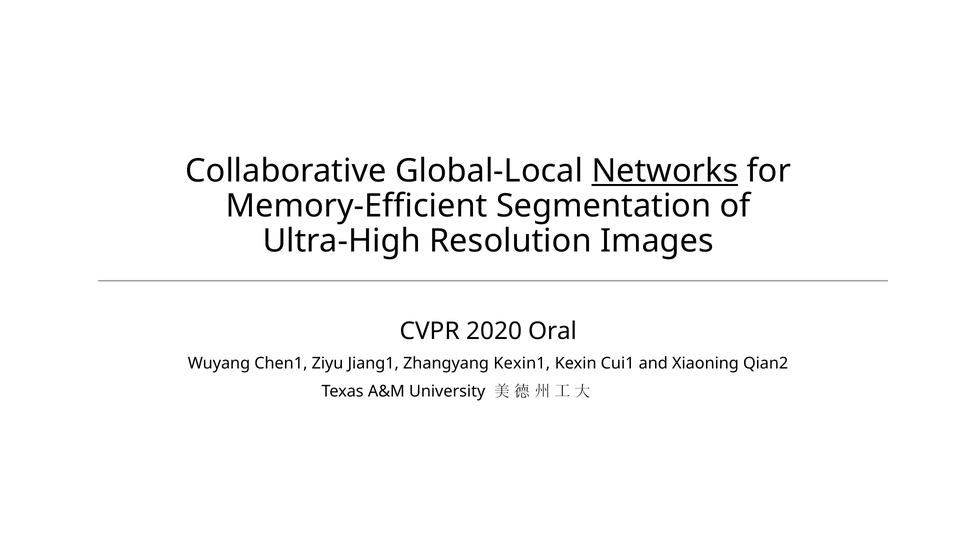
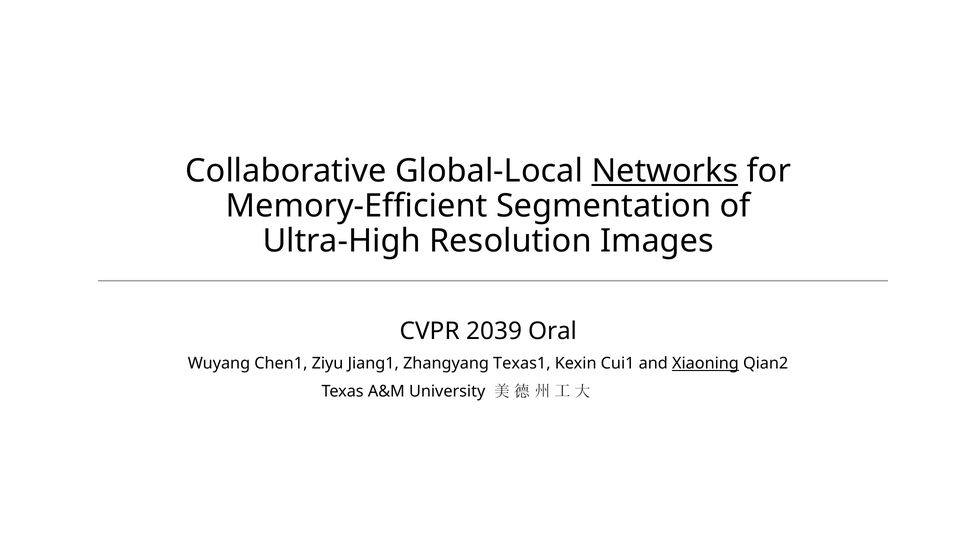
2020: 2020 -> 2039 (494, 332)
Kexin1: Kexin1 -> Texas1 (522, 364)
Xiaoning underline: none -> present (705, 364)
